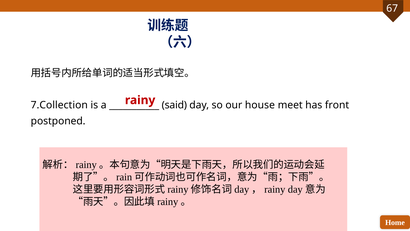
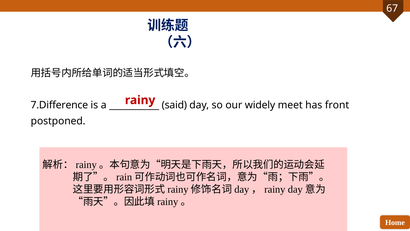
7.Collection: 7.Collection -> 7.Difference (59, 105)
house: house -> widely (260, 105)
